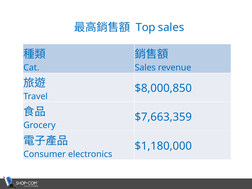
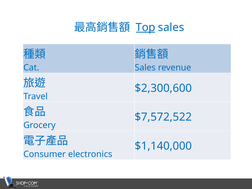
Top underline: none -> present (146, 27)
$8,000,850: $8,000,850 -> $2,300,600 (163, 88)
$7,663,359: $7,663,359 -> $7,572,522 (163, 117)
$1,180,000: $1,180,000 -> $1,140,000 (163, 146)
